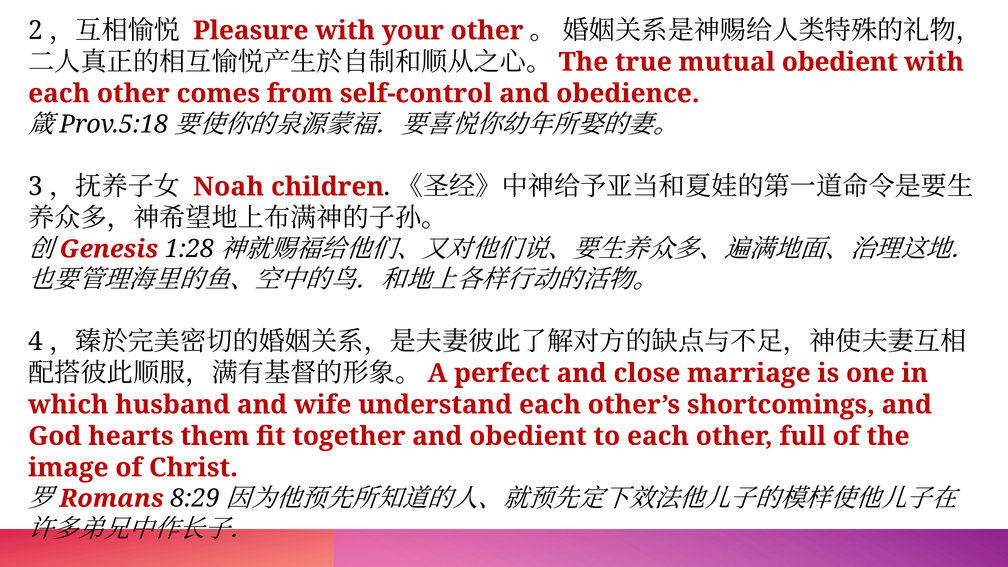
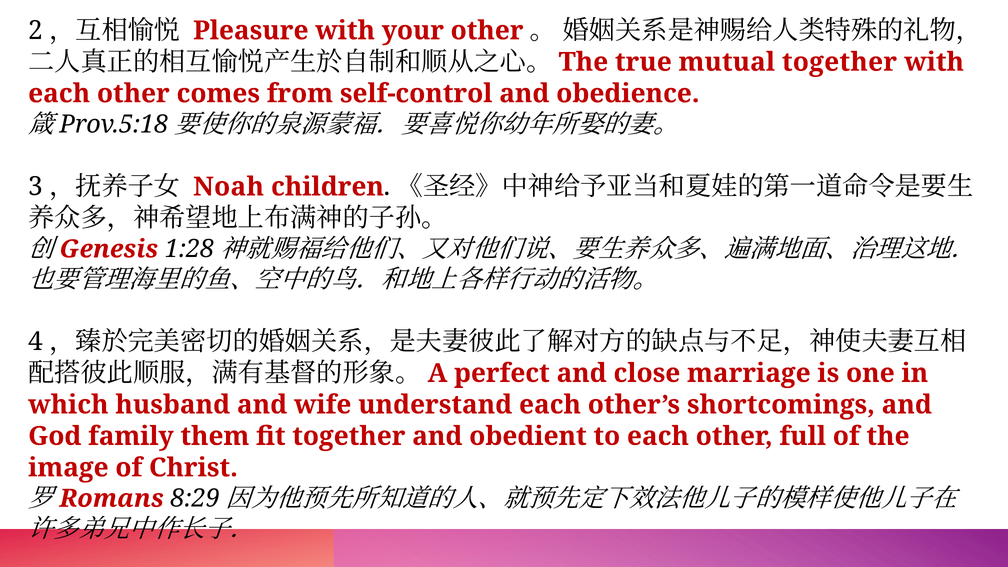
mutual obedient: obedient -> together (840, 62)
hearts: hearts -> family (131, 436)
